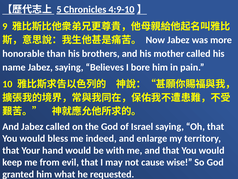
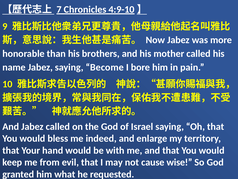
5: 5 -> 7 (59, 9)
Believes: Believes -> Become (105, 67)
